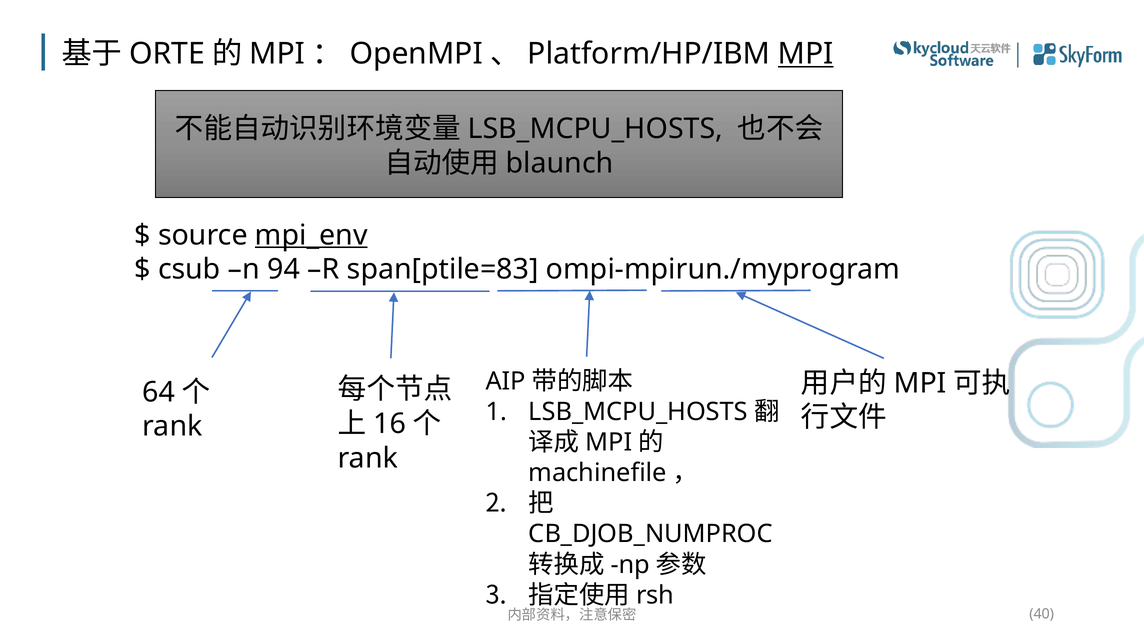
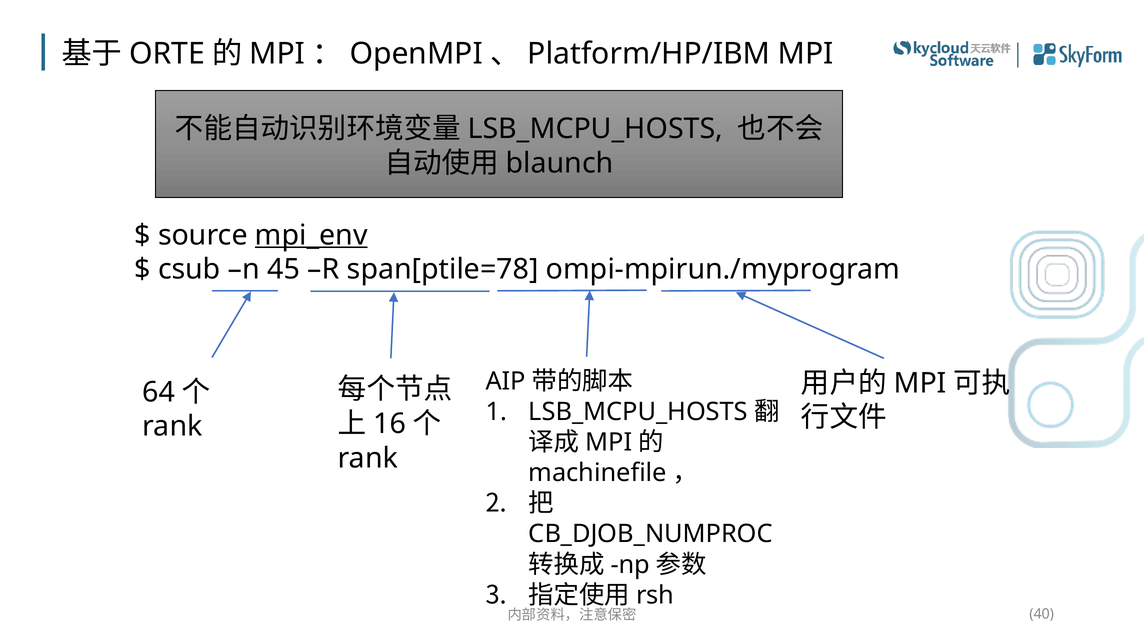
MPI underline: present -> none (806, 54)
94: 94 -> 45 (284, 269)
span[ptile=83: span[ptile=83 -> span[ptile=78 (443, 269)
